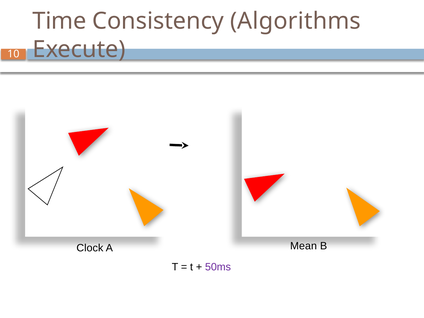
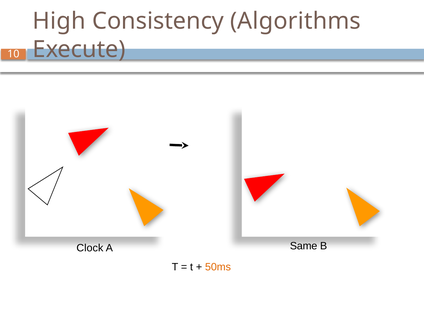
Time: Time -> High (59, 21)
Mean: Mean -> Same (304, 246)
50ms colour: purple -> orange (218, 267)
